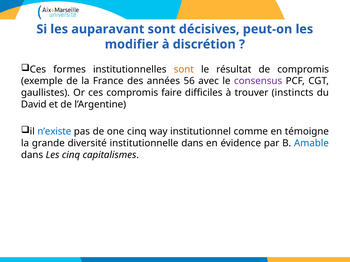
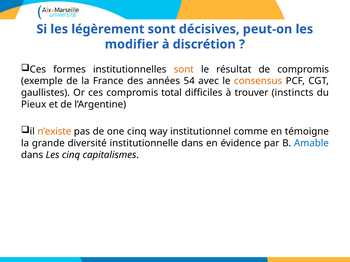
auparavant: auparavant -> légèrement (108, 29)
56: 56 -> 54 (189, 81)
consensus colour: purple -> orange (258, 81)
faire: faire -> total (172, 93)
David: David -> Pieux (34, 105)
n’existe colour: blue -> orange (54, 132)
